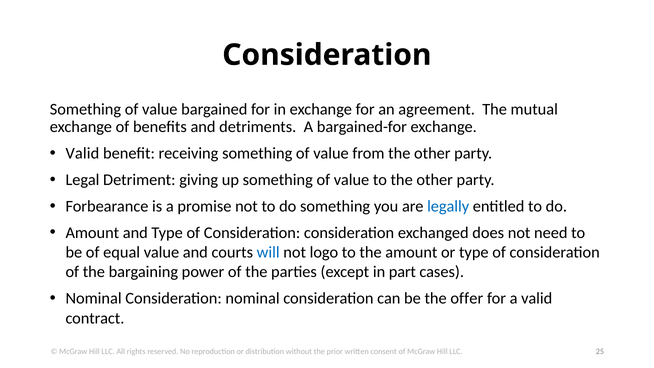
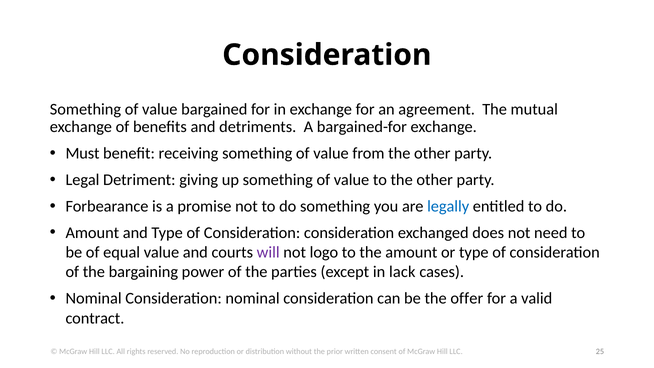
Valid: Valid -> Must (83, 153)
will colour: blue -> purple (268, 252)
part: part -> lack (402, 272)
